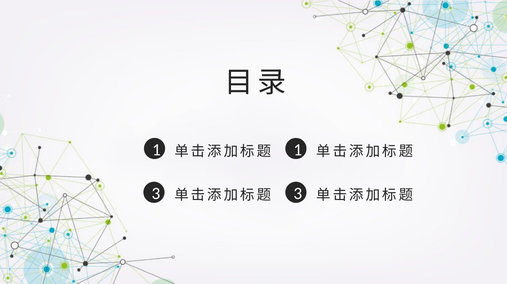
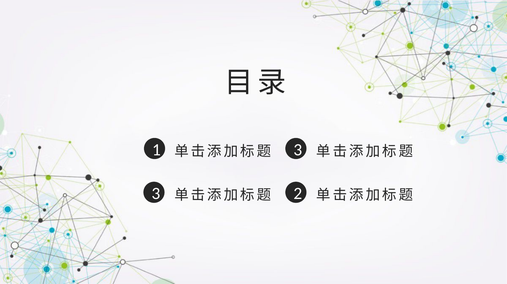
1: 1 -> 3 (298, 150)
3: 3 -> 2 (298, 193)
